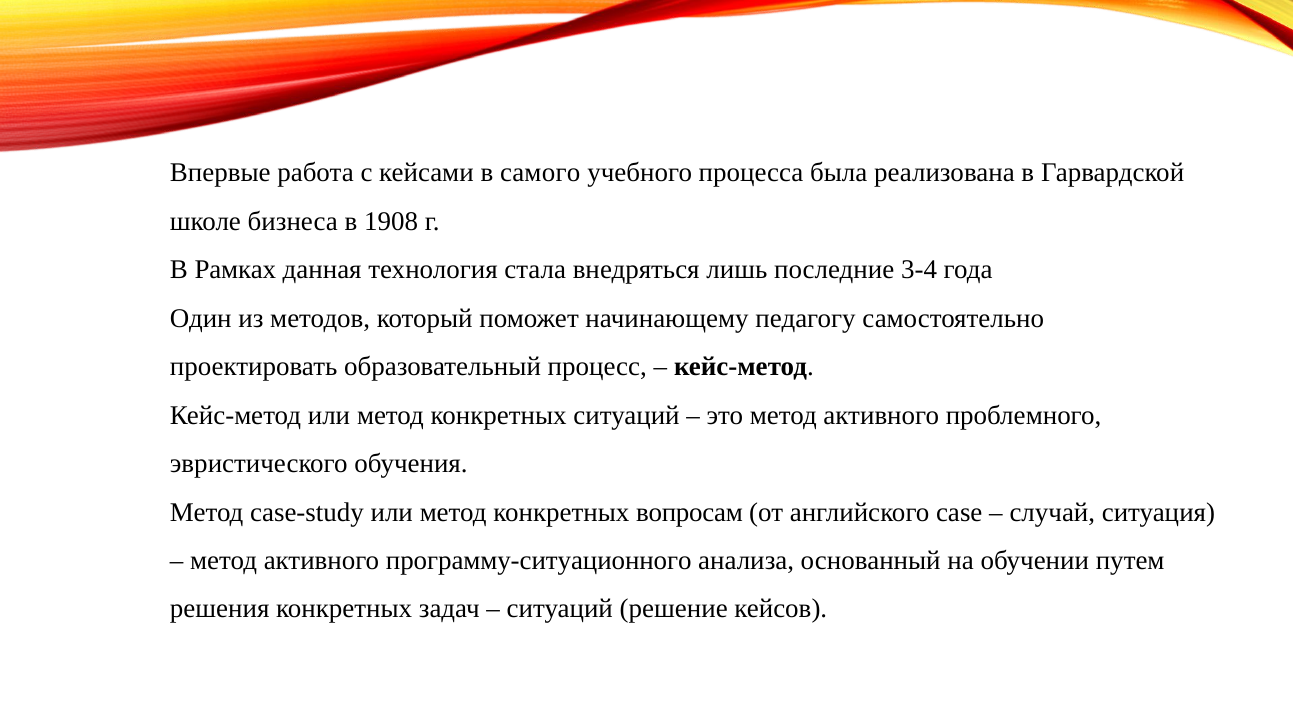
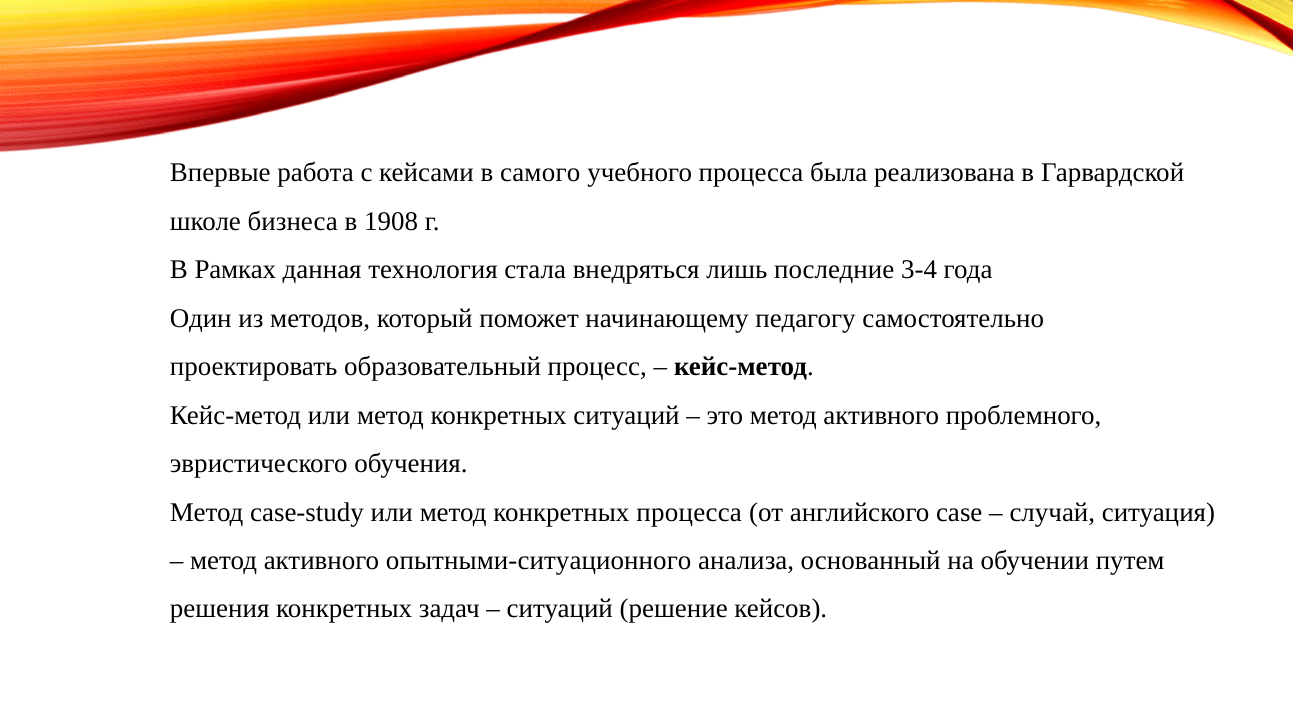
конкретных вопросам: вопросам -> процесса (689, 512)
программу-ситуационного: программу-ситуационного -> опытными-ситуационного (539, 561)
